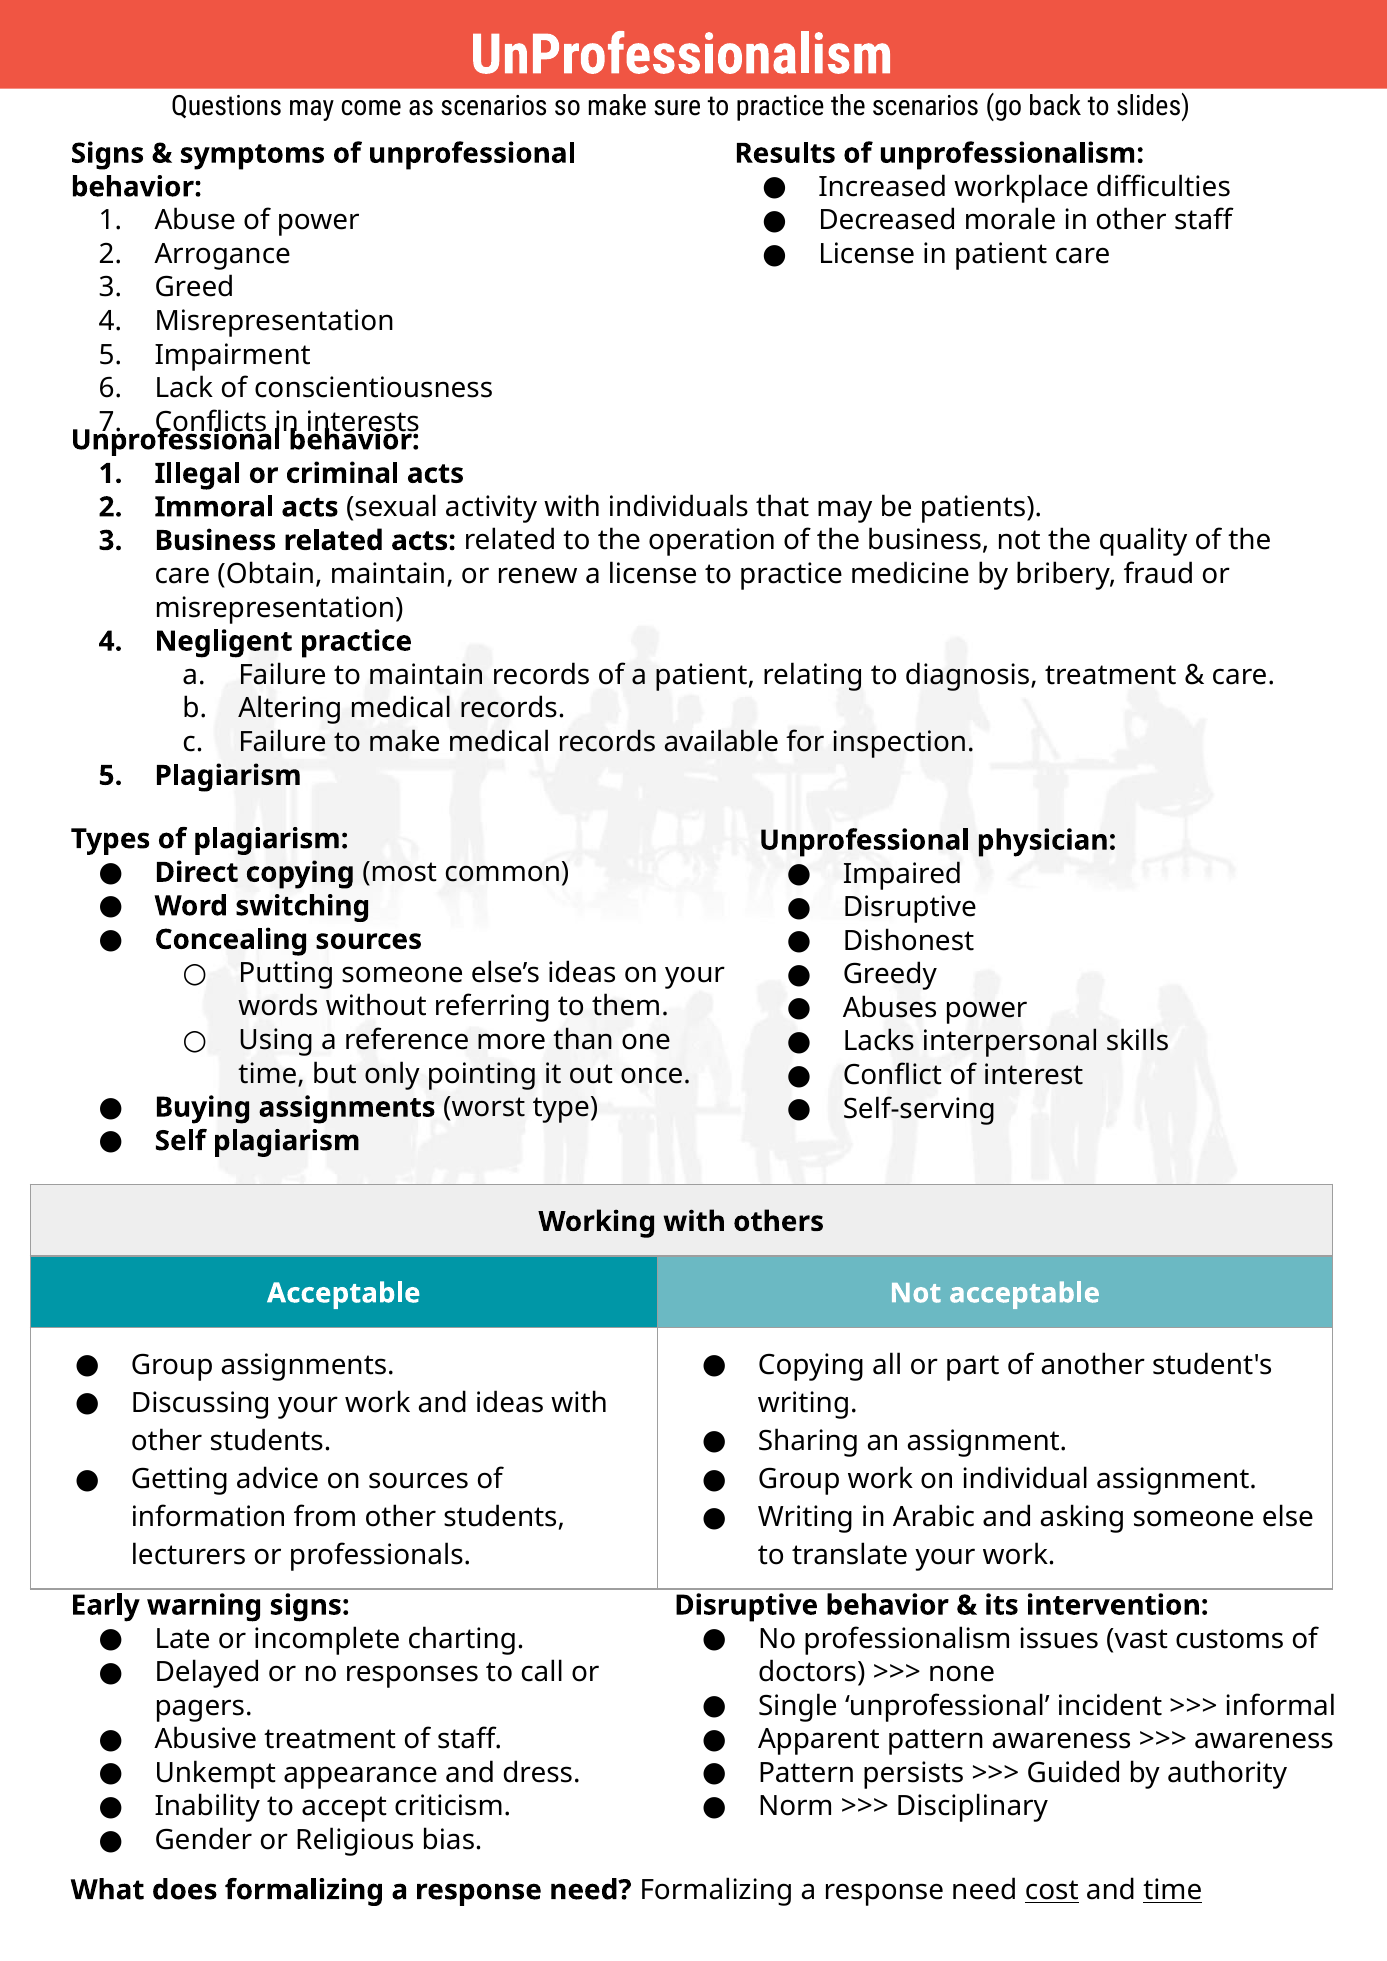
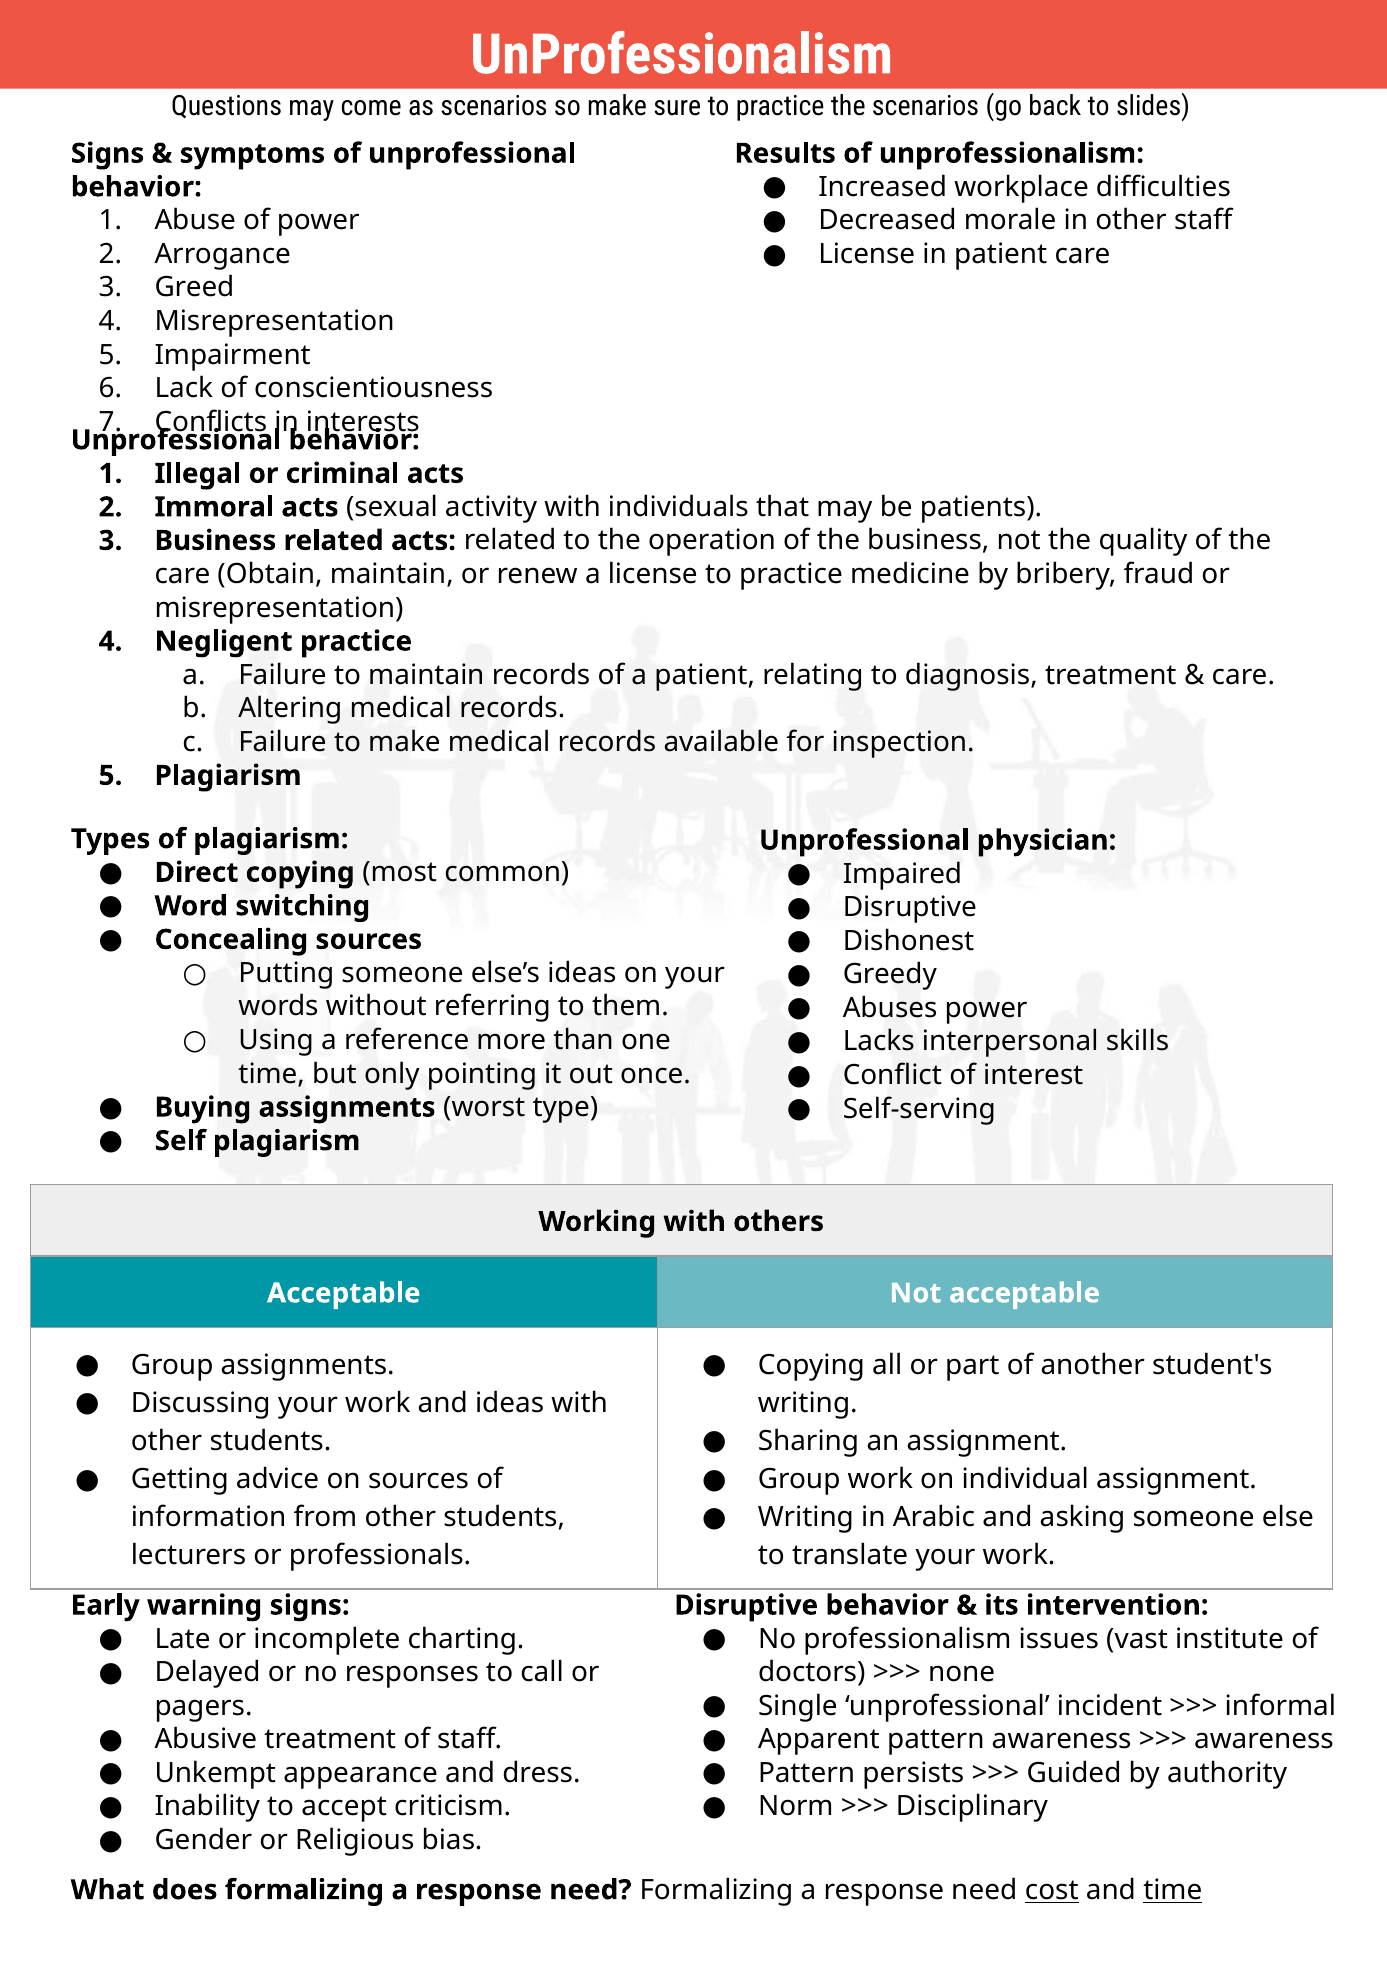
customs: customs -> institute (1230, 1639)
